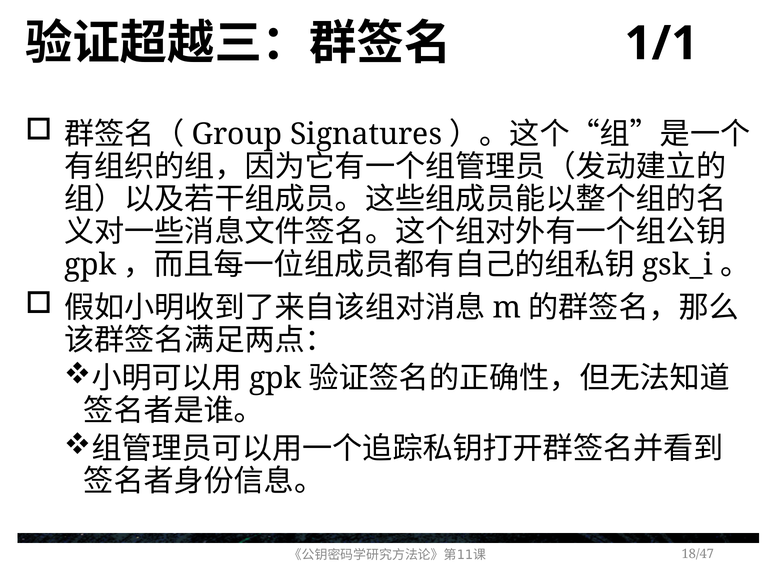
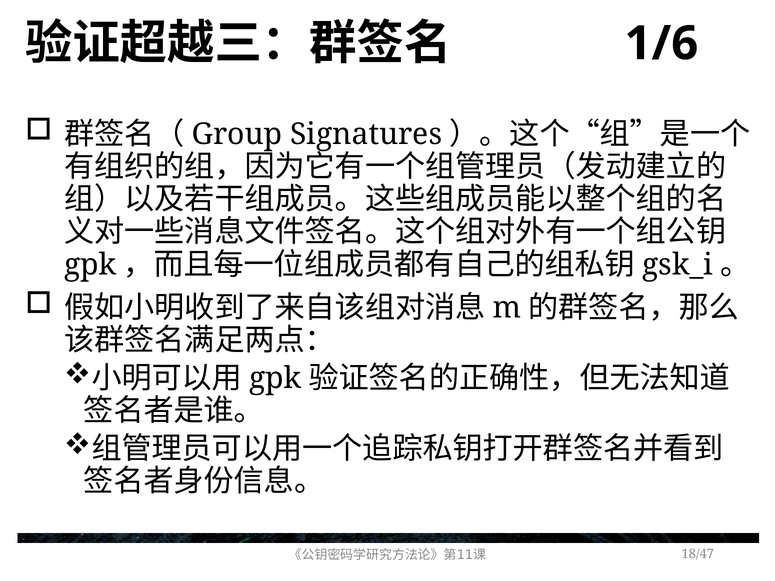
1/1: 1/1 -> 1/6 (661, 44)
